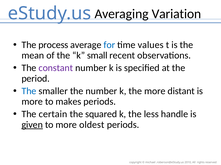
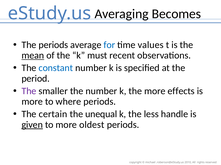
Variation: Variation -> Becomes (176, 14)
The process: process -> periods (53, 45)
mean underline: none -> present (33, 56)
small: small -> must (97, 56)
constant colour: purple -> blue (56, 68)
The colour: blue -> purple (29, 91)
distant: distant -> effects (181, 91)
makes: makes -> where (68, 102)
squared: squared -> unequal (101, 115)
